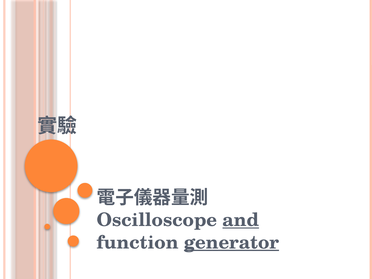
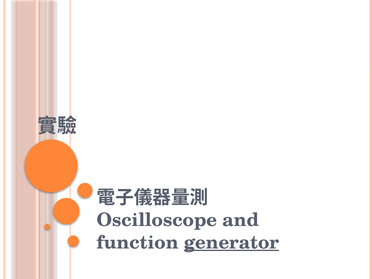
and underline: present -> none (241, 220)
